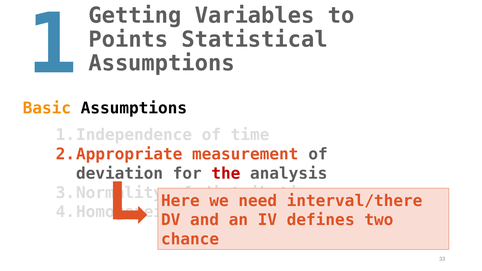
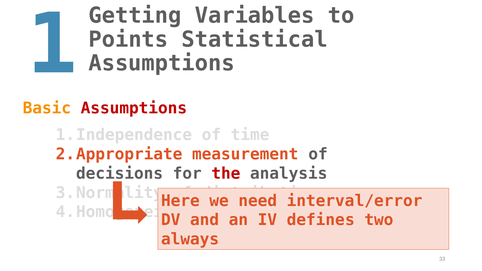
Assumptions colour: black -> red (134, 108)
deviation: deviation -> decisions (120, 174)
interval/there: interval/there -> interval/error (355, 201)
chance: chance -> always (190, 239)
